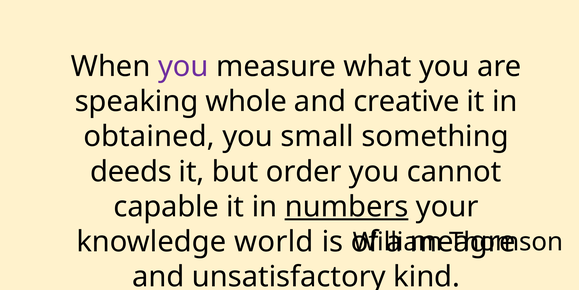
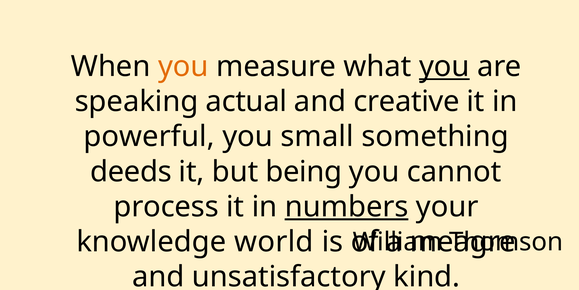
you colour: purple -> orange (183, 66)
you underline: none -> present (444, 66)
whole: whole -> actual (246, 101)
obtained: obtained -> powerful (149, 136)
order: order -> being (304, 171)
capable: capable -> process (166, 206)
